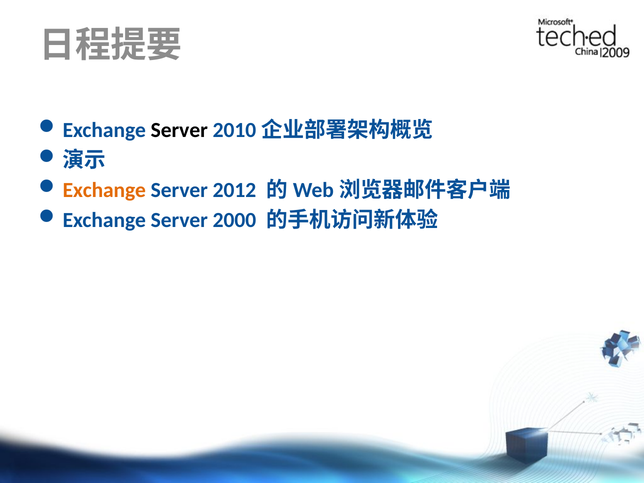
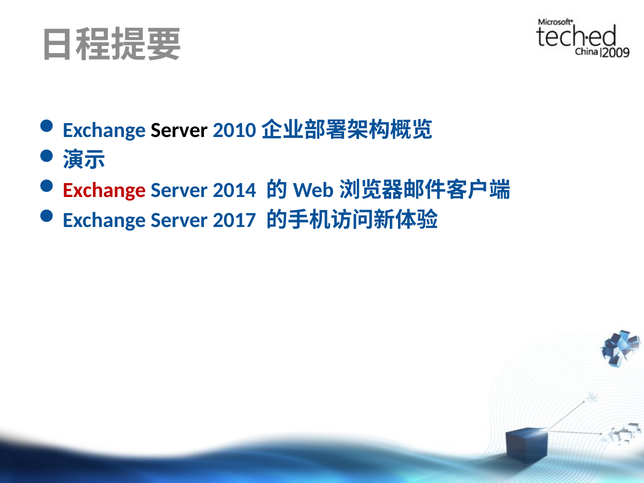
Exchange colour: orange -> red (104, 190)
2012: 2012 -> 2014 (234, 190)
2000: 2000 -> 2017 (234, 220)
